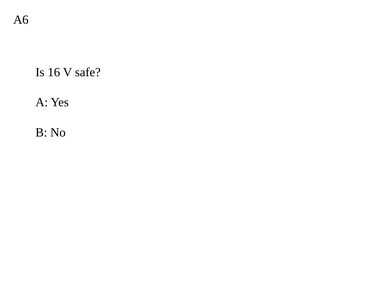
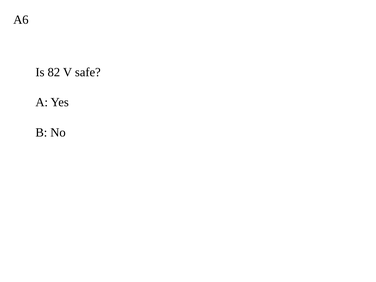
16: 16 -> 82 (54, 72)
